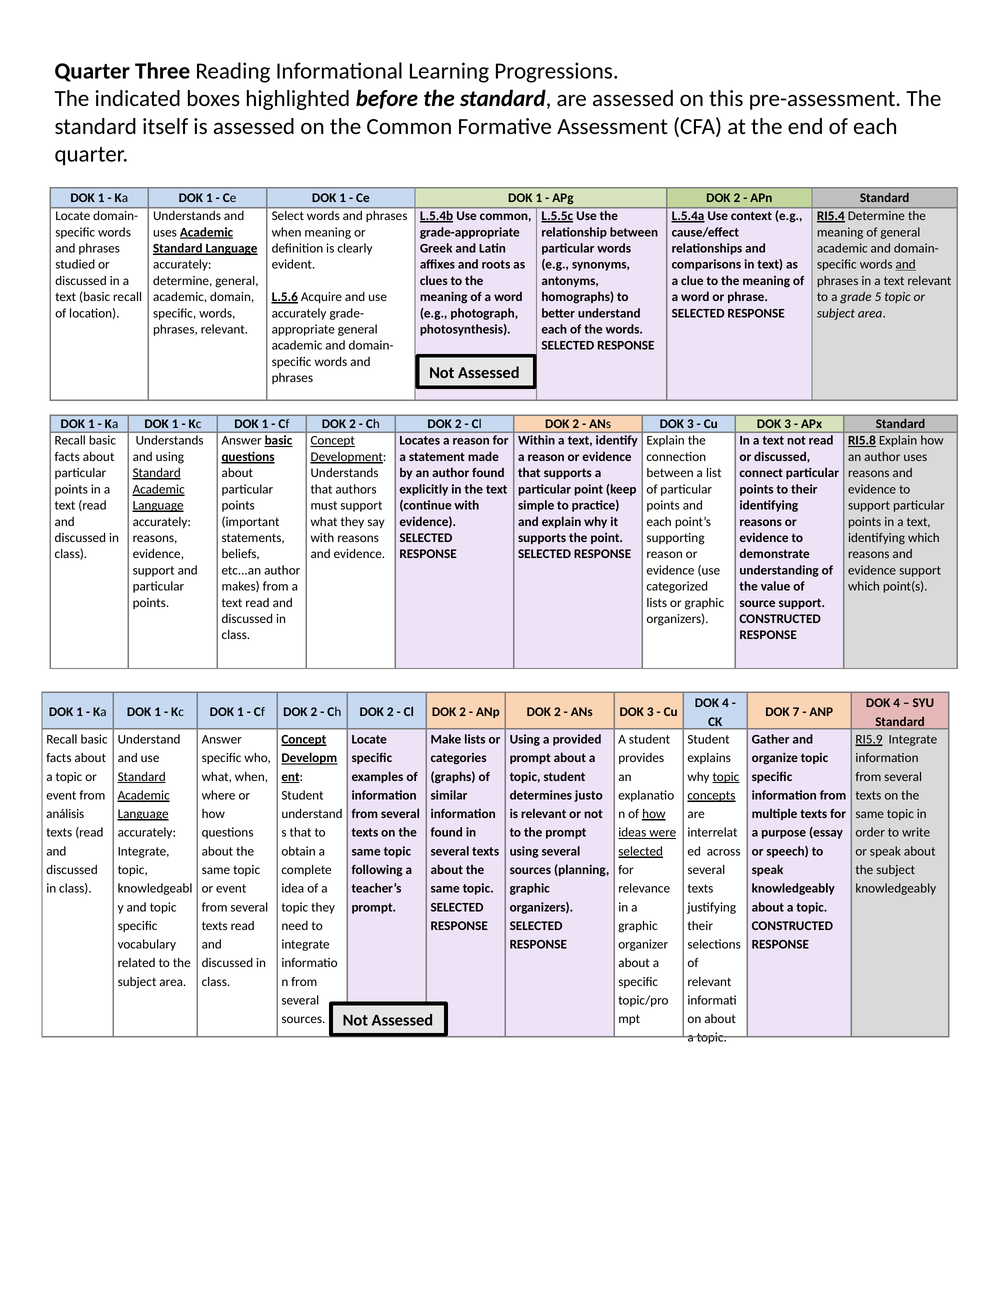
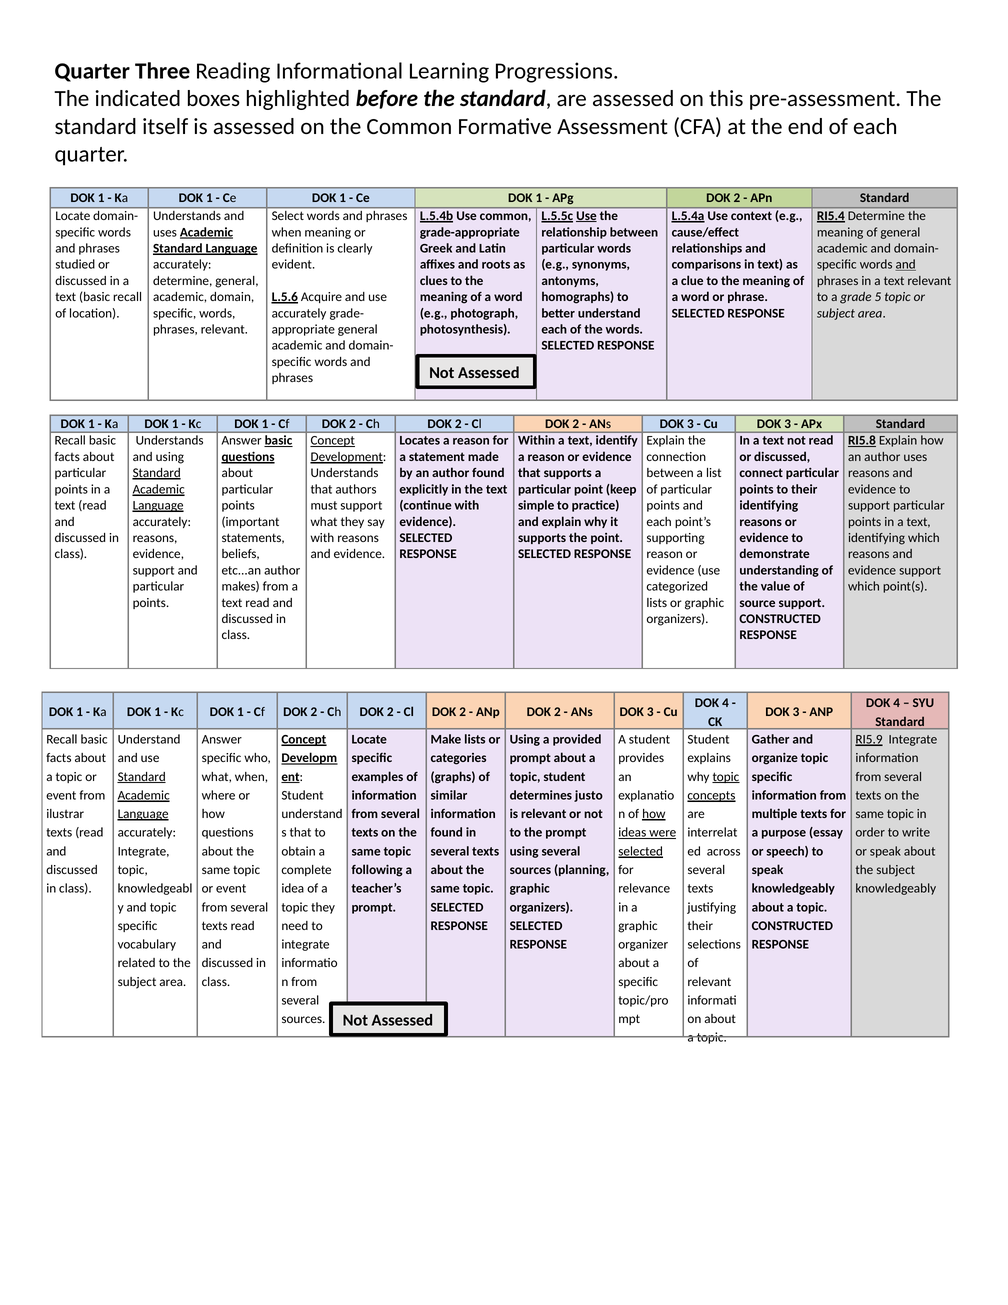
Use underline: none -> present (586, 216)
7: 7 -> 3 (796, 712)
análisis: análisis -> ilustrar (65, 814)
